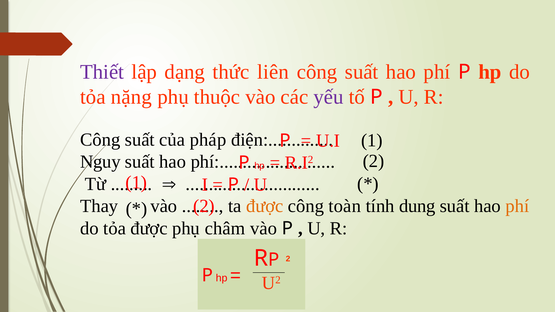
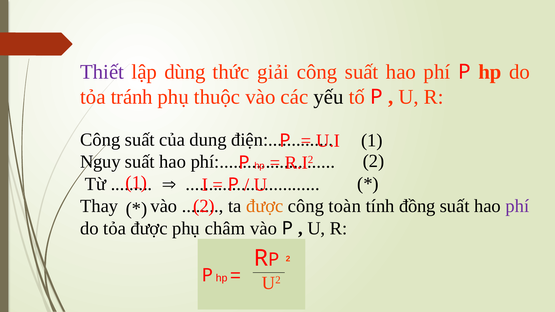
dạng: dạng -> dùng (185, 72)
liên: liên -> giải (273, 72)
nặng: nặng -> tránh (132, 97)
yếu colour: purple -> black (329, 97)
pháp: pháp -> dung (208, 140)
dung: dung -> đồng (417, 206)
phí colour: orange -> purple (517, 206)
